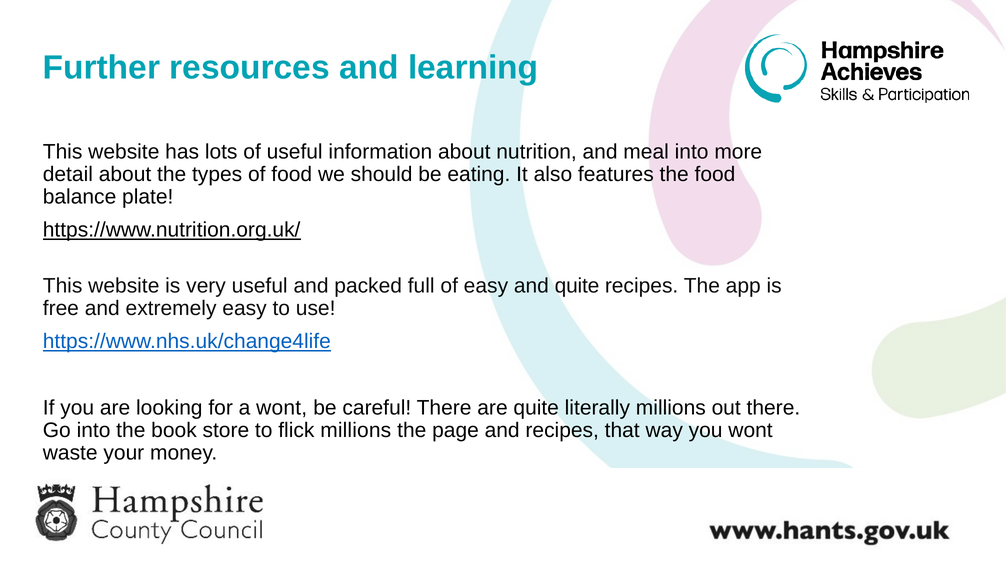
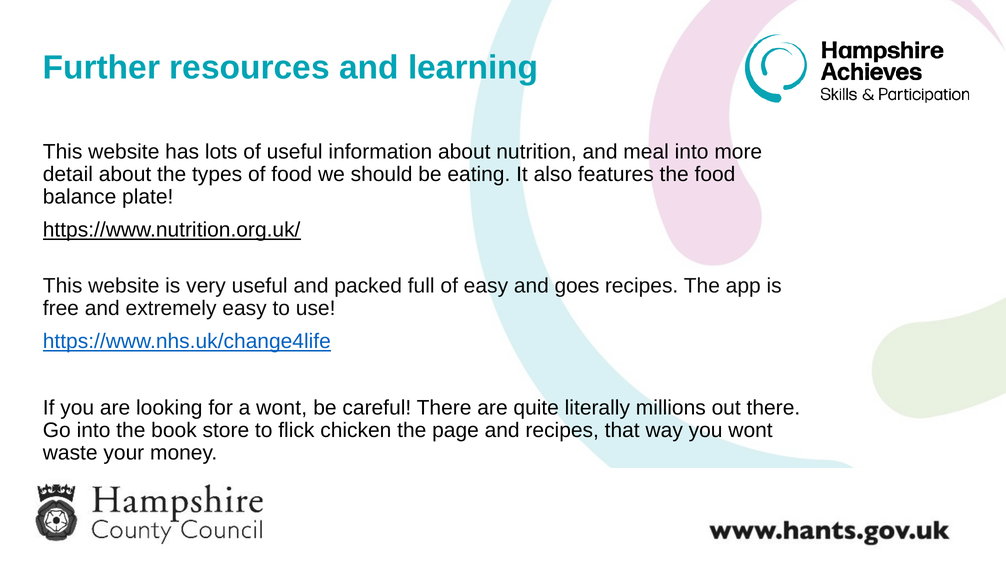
and quite: quite -> goes (577, 286)
flick millions: millions -> chicken (356, 430)
